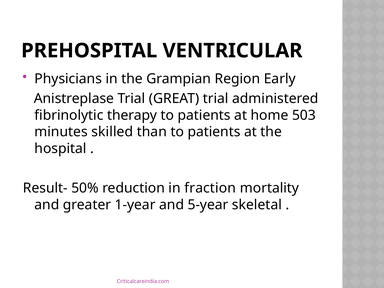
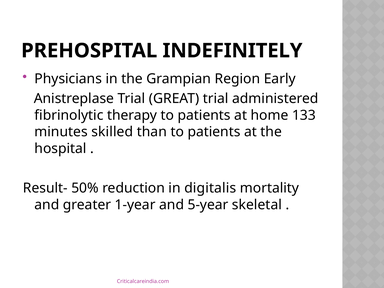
VENTRICULAR: VENTRICULAR -> INDEFINITELY (233, 51)
503: 503 -> 133 (304, 115)
fraction: fraction -> digitalis (210, 188)
